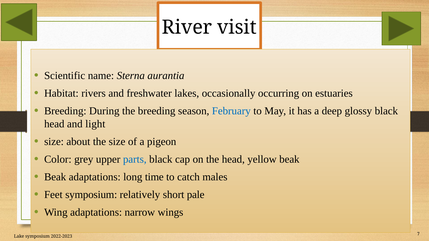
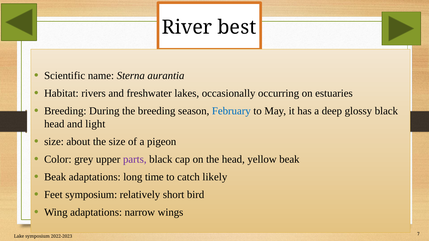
visit: visit -> best (237, 27)
parts colour: blue -> purple (135, 159)
males: males -> likely (215, 177)
pale: pale -> bird (196, 195)
